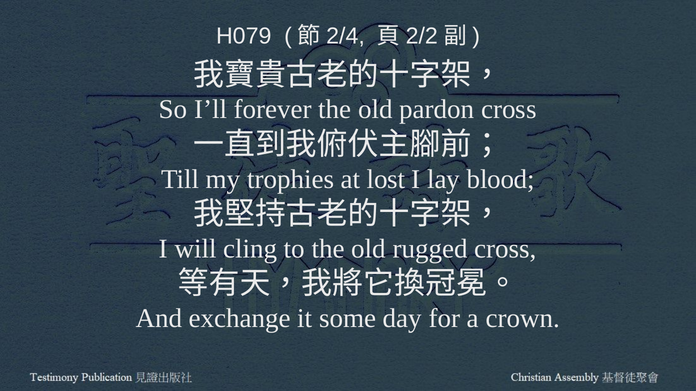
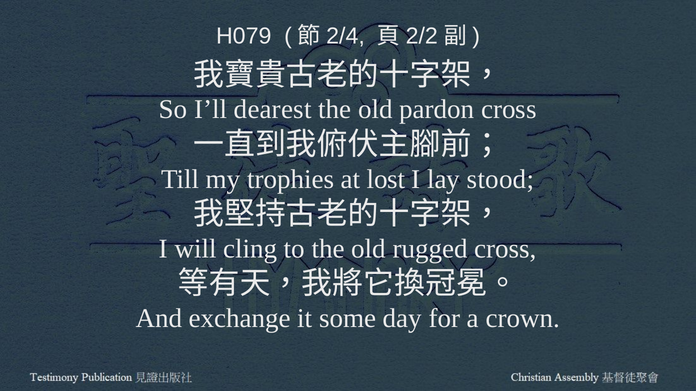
forever: forever -> dearest (273, 110)
blood: blood -> stood (500, 179)
